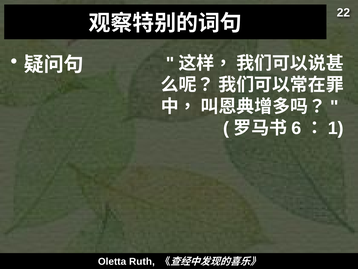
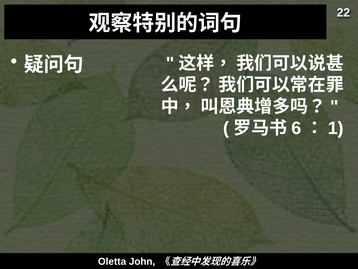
Ruth: Ruth -> John (142, 261)
